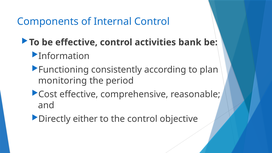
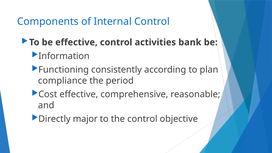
monitoring: monitoring -> compliance (63, 81)
either: either -> major (85, 119)
